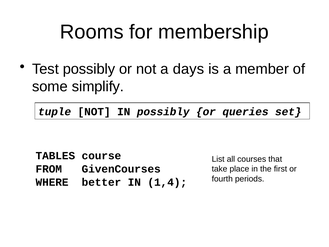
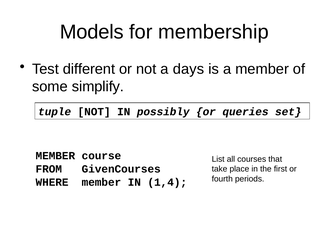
Rooms: Rooms -> Models (92, 32)
Test possibly: possibly -> different (89, 69)
TABLES: TABLES -> MEMBER (55, 156)
WHERE better: better -> member (101, 182)
